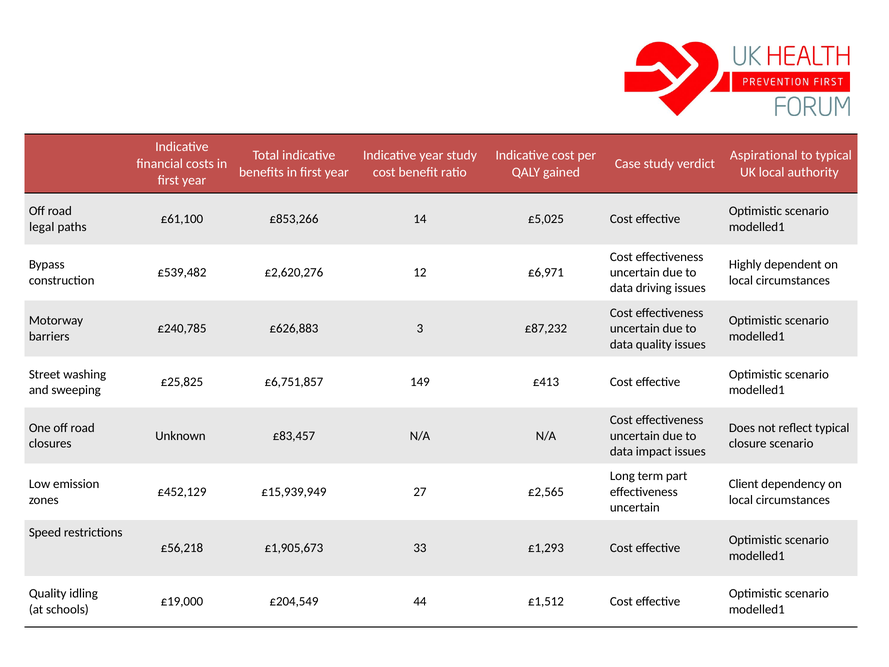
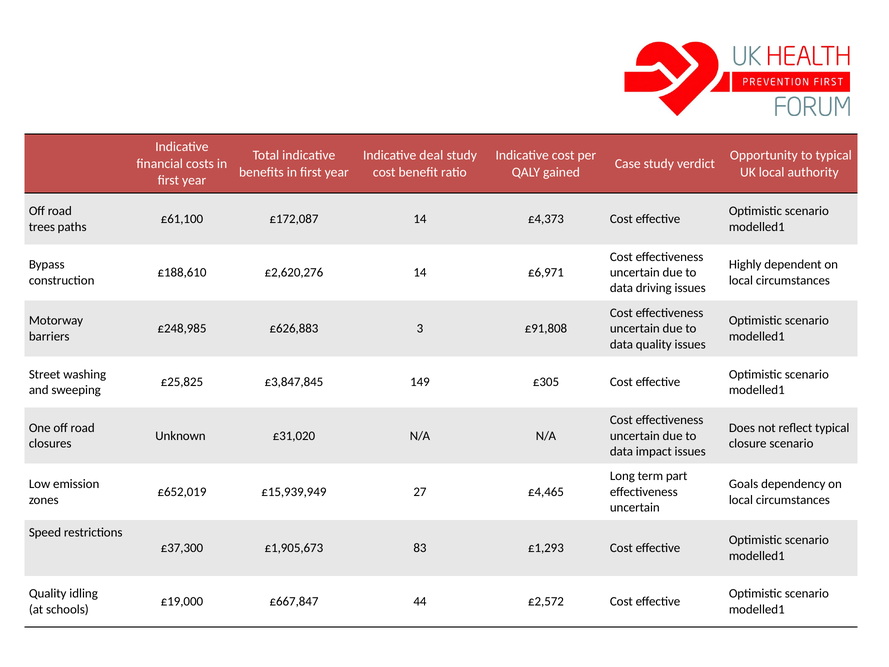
Indicative year: year -> deal (431, 155)
Aspirational: Aspirational -> Opportunity (764, 155)
£853,266: £853,266 -> £172,087 (294, 219)
£5,025: £5,025 -> £4,373 (546, 219)
legal: legal -> trees (42, 227)
£539,482: £539,482 -> £188,610 (182, 272)
£2,620,276 12: 12 -> 14 (420, 272)
£240,785: £240,785 -> £248,985 (182, 328)
£87,232: £87,232 -> £91,808 (546, 328)
£6,751,857: £6,751,857 -> £3,847,845 (294, 382)
£413: £413 -> £305 (546, 382)
£83,457: £83,457 -> £31,020 (294, 436)
Client: Client -> Goals (744, 484)
£452,129: £452,129 -> £652,019 (182, 492)
£2,565: £2,565 -> £4,465 (546, 492)
£56,218: £56,218 -> £37,300 (182, 548)
33: 33 -> 83 (420, 548)
£204,549: £204,549 -> £667,847 (294, 601)
£1,512: £1,512 -> £2,572 (546, 601)
